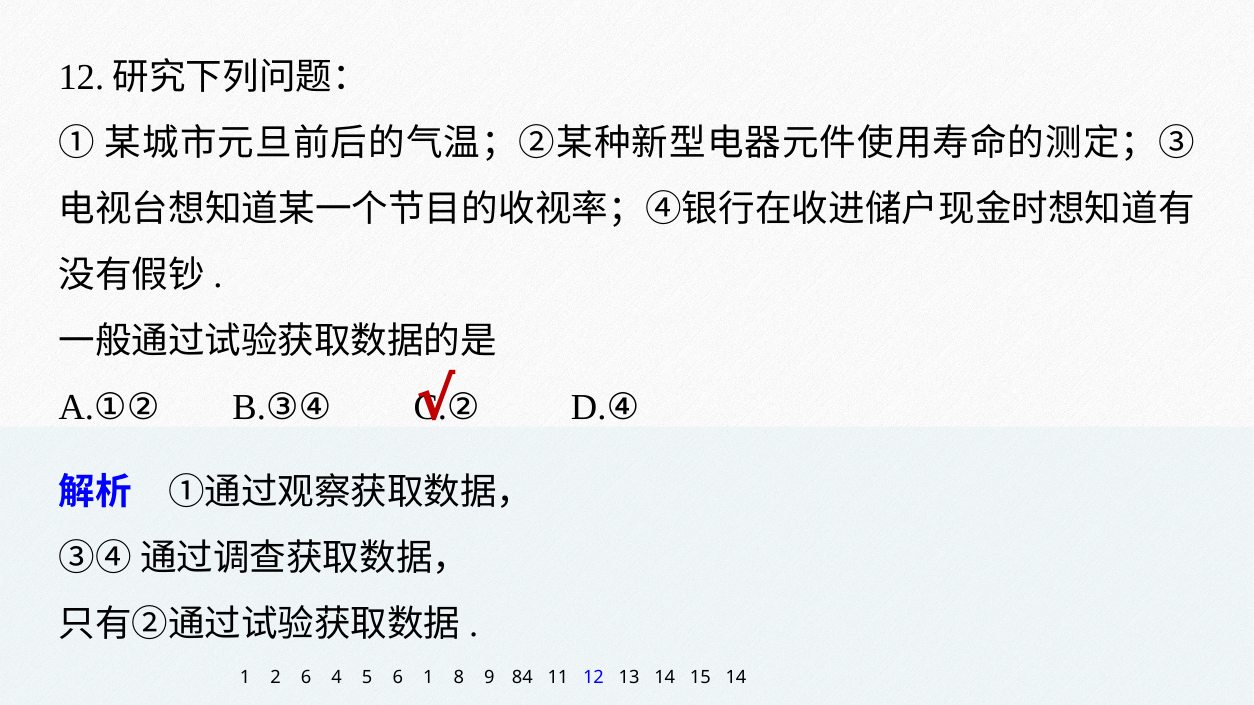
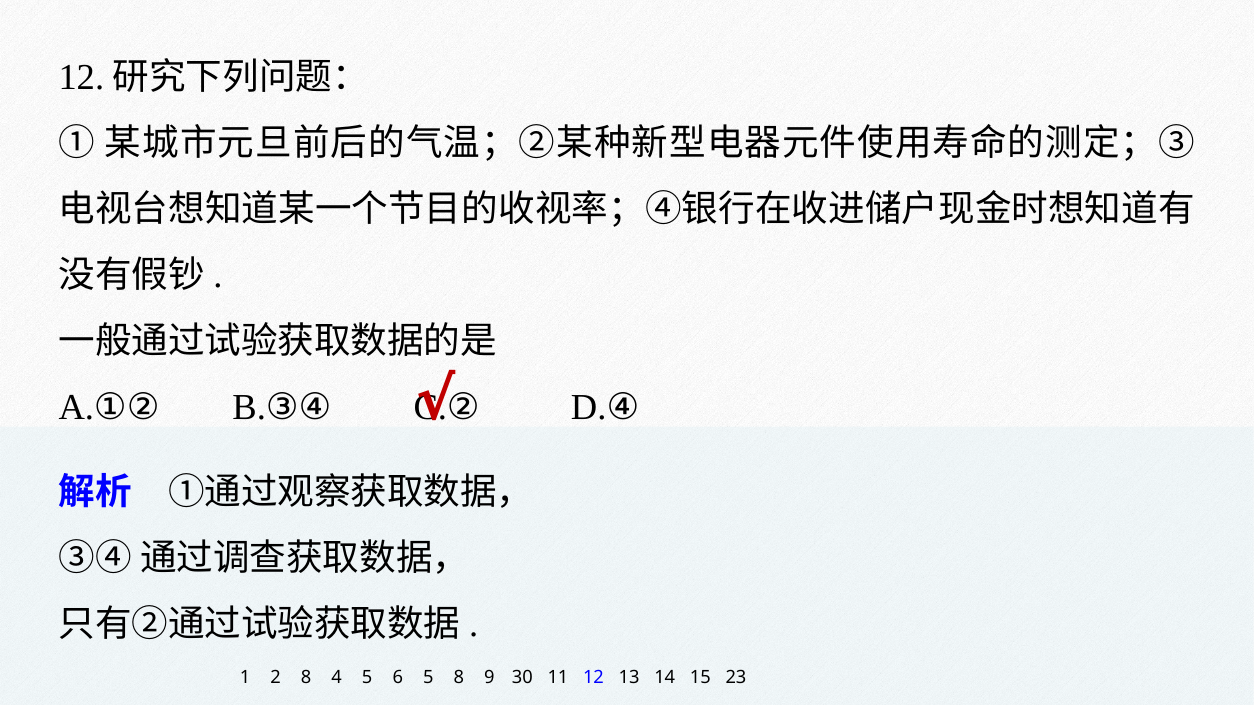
2 6: 6 -> 8 (306, 678)
6 1: 1 -> 5 (428, 678)
84: 84 -> 30 (522, 678)
15 14: 14 -> 23 (736, 678)
